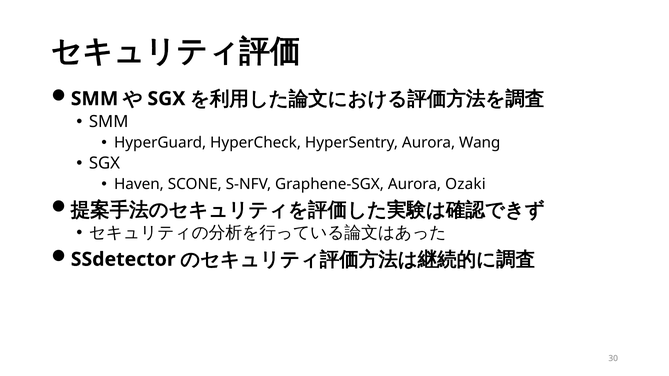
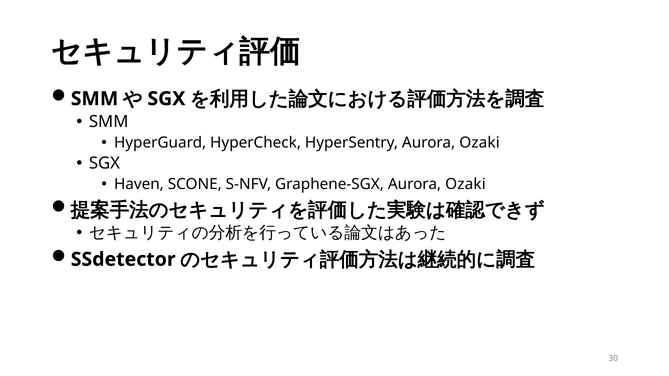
HyperSentry Aurora Wang: Wang -> Ozaki (480, 143)
